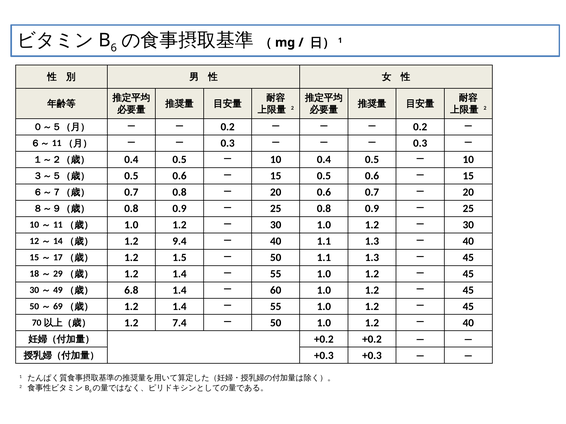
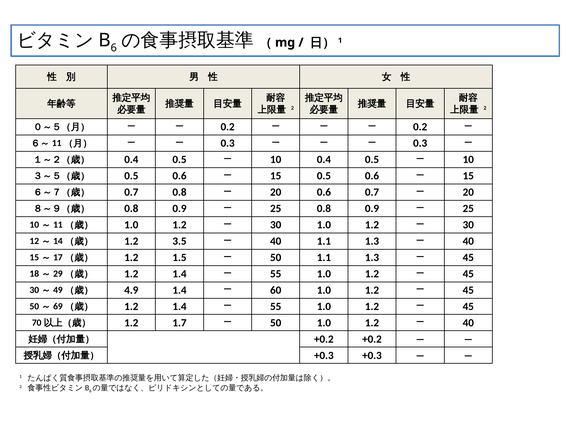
9.4: 9.4 -> 3.5 (179, 242)
6.8: 6.8 -> 4.9 (131, 291)
7.4: 7.4 -> 1.7 (179, 323)
